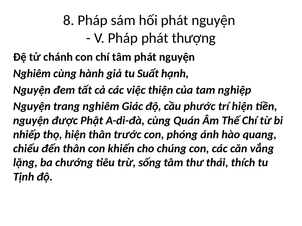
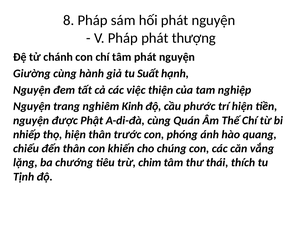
Nghiêm: Nghiêm -> Giường (32, 74)
Giác: Giác -> Kinh (132, 107)
sống: sống -> chim (150, 163)
